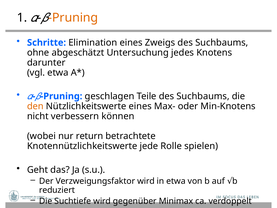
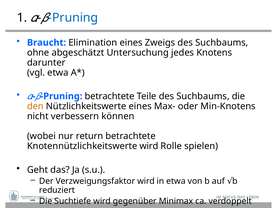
Pruning colour: orange -> blue (73, 18)
Schritte: Schritte -> Braucht (47, 43)
Pruning geschlagen: geschlagen -> betrachtete (110, 96)
Knotennützlichkeitswerte jede: jede -> wird (149, 146)
